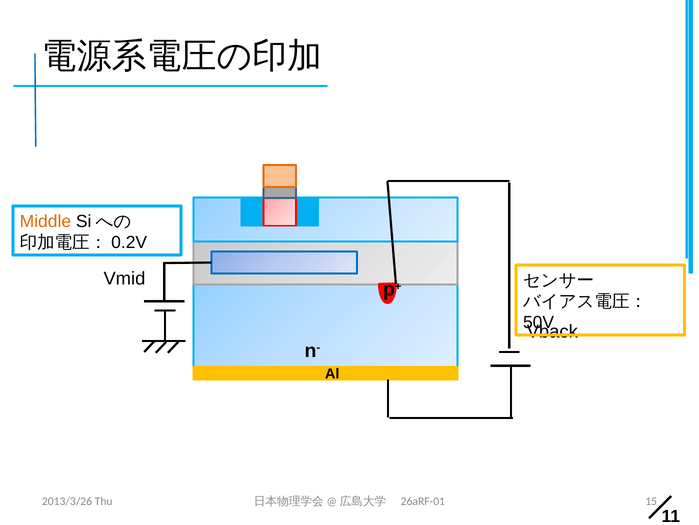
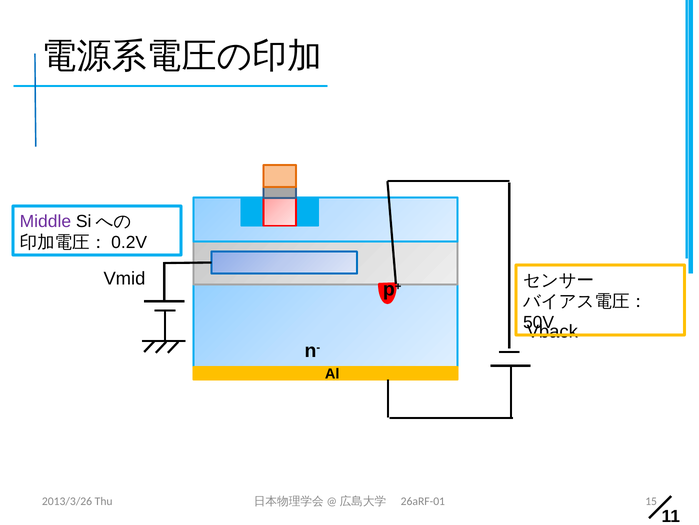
Middle colour: orange -> purple (45, 221)
